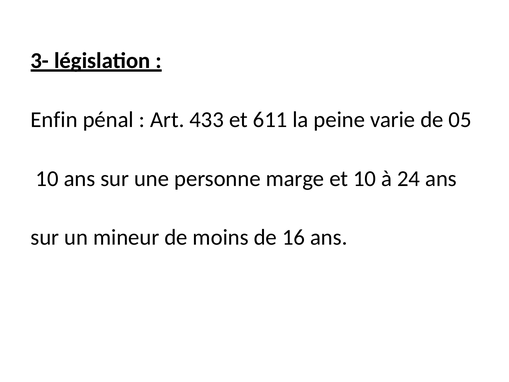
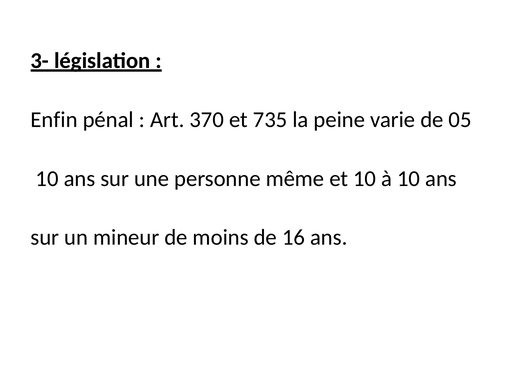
433: 433 -> 370 (207, 120)
611: 611 -> 735 (270, 120)
marge: marge -> même (295, 178)
à 24: 24 -> 10 (409, 178)
